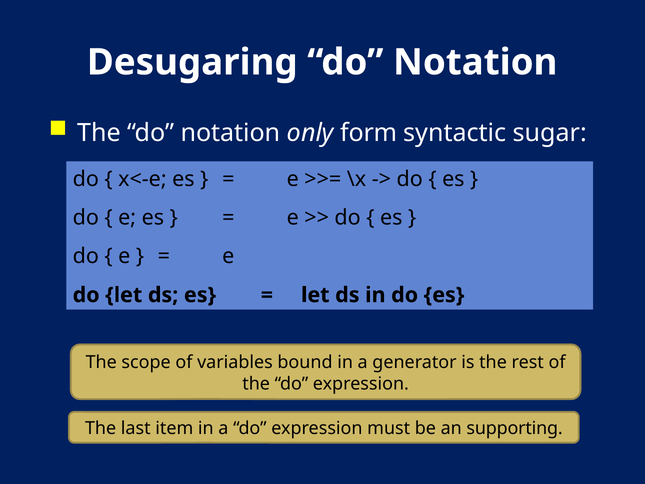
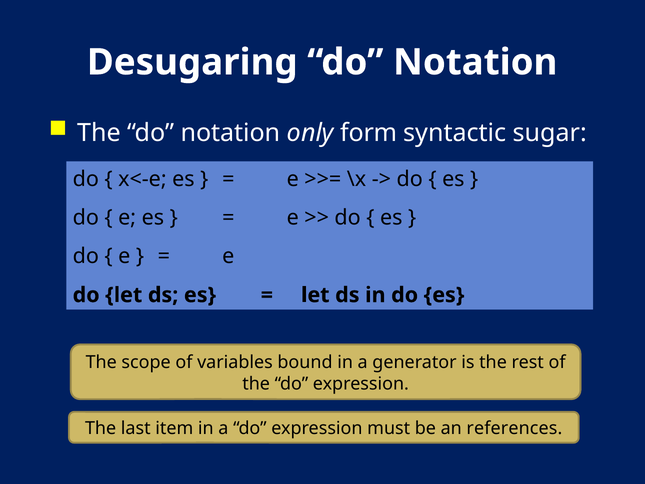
supporting: supporting -> references (514, 428)
